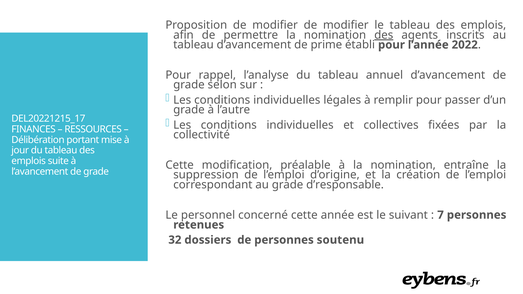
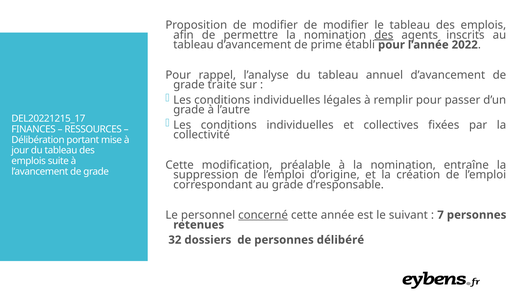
selon: selon -> traite (222, 85)
concerné underline: none -> present (263, 215)
soutenu: soutenu -> délibéré (340, 240)
